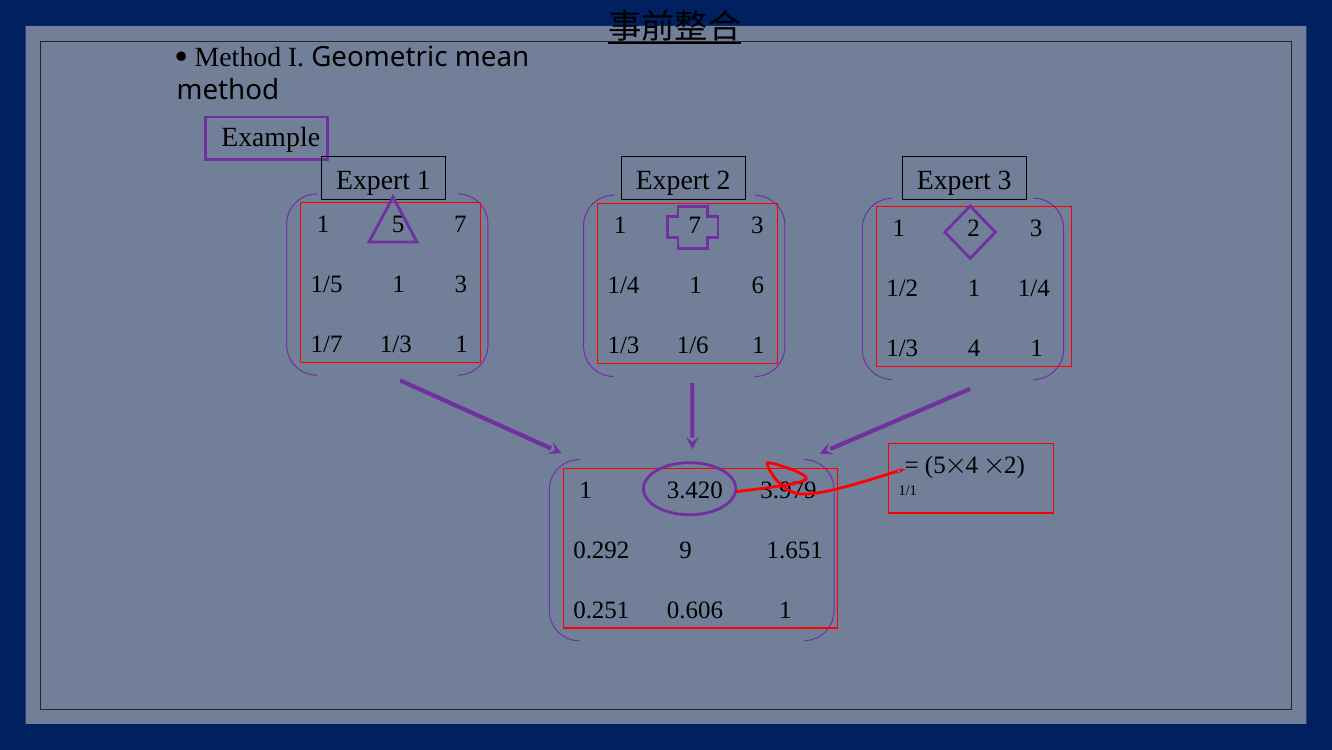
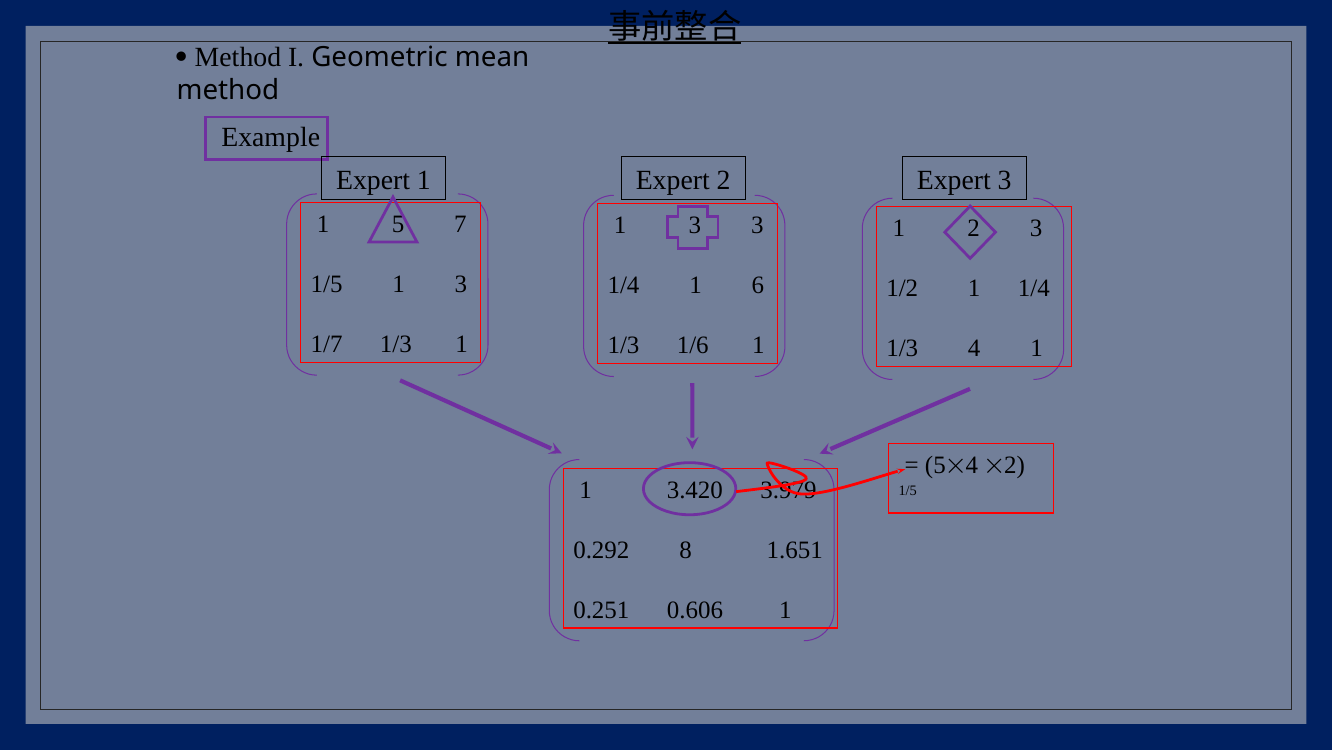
7: 7 -> 3 (695, 225)
1/1: 1/1 -> 1/5 (908, 490)
9: 9 -> 8 (686, 549)
